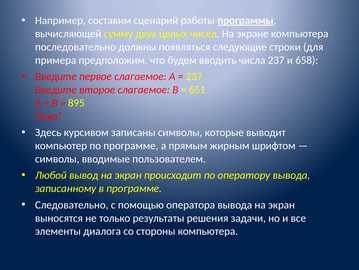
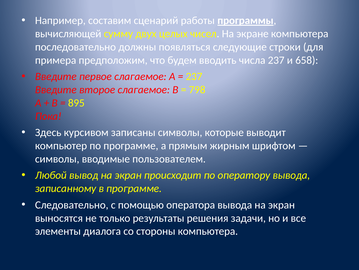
651: 651 -> 798 (197, 90)
